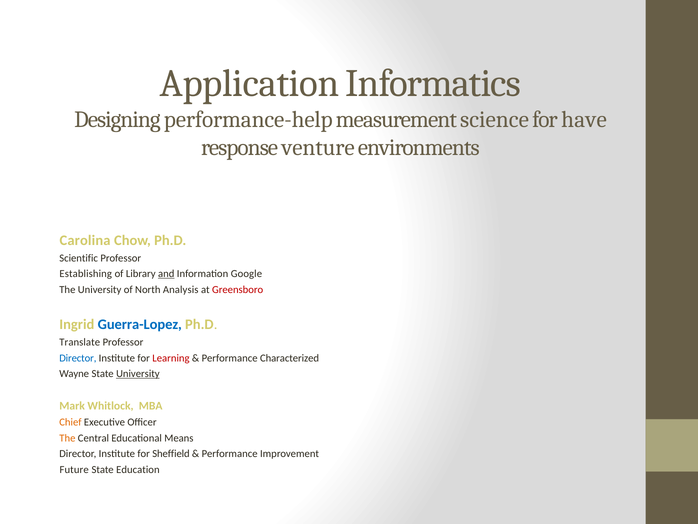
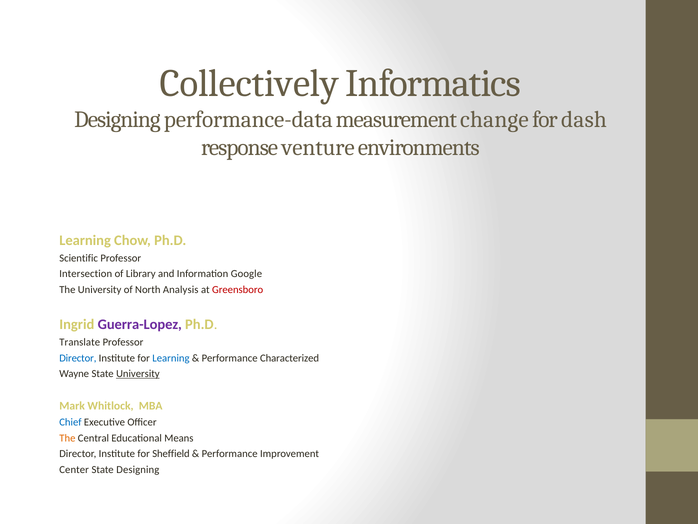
Application: Application -> Collectively (249, 83)
performance-help: performance-help -> performance-data (248, 119)
science: science -> change (494, 119)
have: have -> dash (584, 119)
Carolina: Carolina -> Learning (85, 240)
Establishing: Establishing -> Intersection (86, 274)
and underline: present -> none (166, 274)
Guerra-Lopez colour: blue -> purple (140, 324)
Learning colour: red -> blue (171, 358)
Chief colour: orange -> blue (70, 422)
Future: Future -> Center (74, 469)
State Education: Education -> Designing (138, 469)
